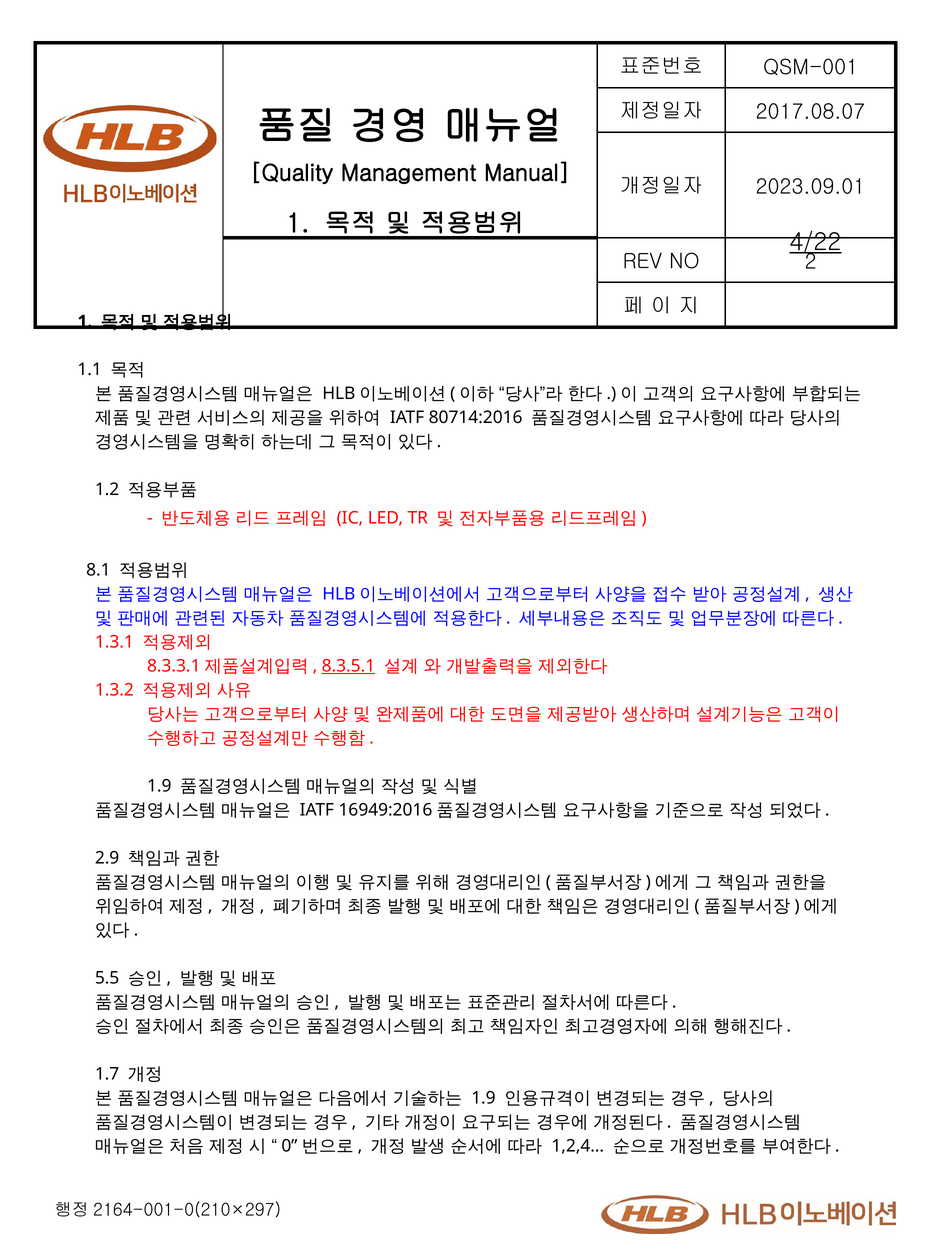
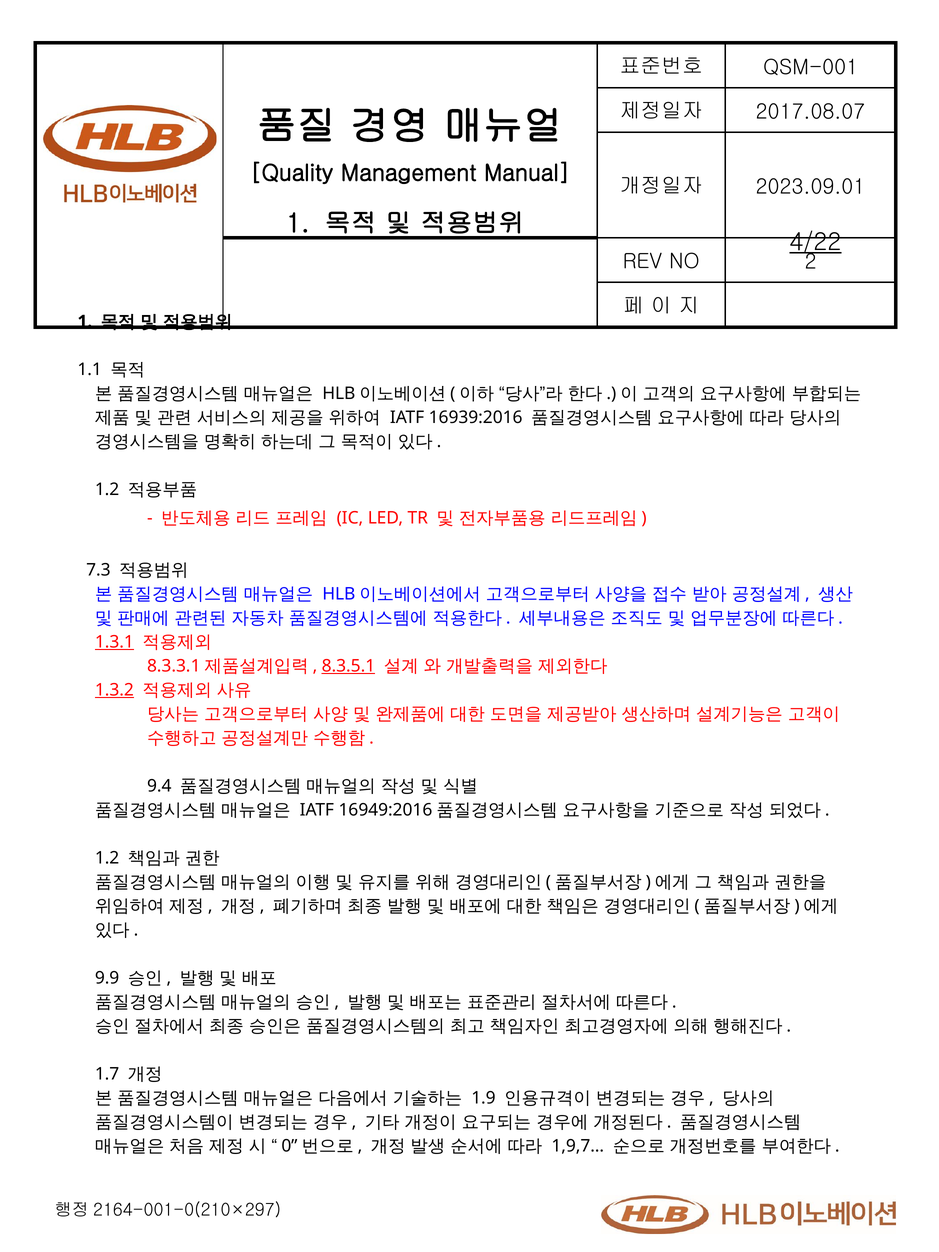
80714:2016: 80714:2016 -> 16939:2016 (476, 418)
8.1: 8.1 -> 7.3 (98, 570)
1.3.1 underline: none -> present (114, 642)
1.3.2 underline: none -> present (114, 690)
1.9: 1.9 -> 9.4 (159, 786)
2.9: 2.9 -> 1.2 (107, 858)
5.5: 5.5 -> 9.9 (107, 978)
1,2,4…: 1,2,4… -> 1,9,7… (578, 1146)
